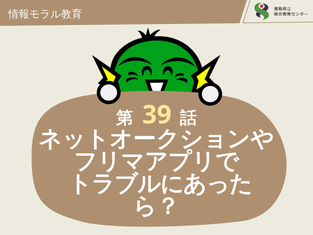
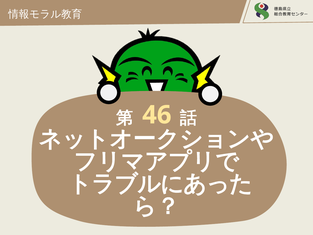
39: 39 -> 46 (157, 115)
